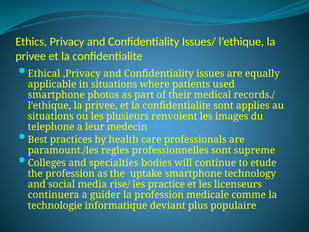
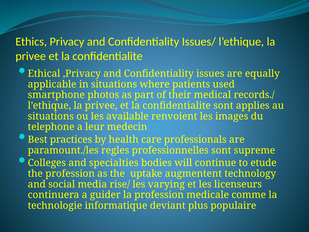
plusieurs: plusieurs -> available (128, 116)
uptake smartphone: smartphone -> augmentent (193, 173)
practice: practice -> varying (166, 184)
